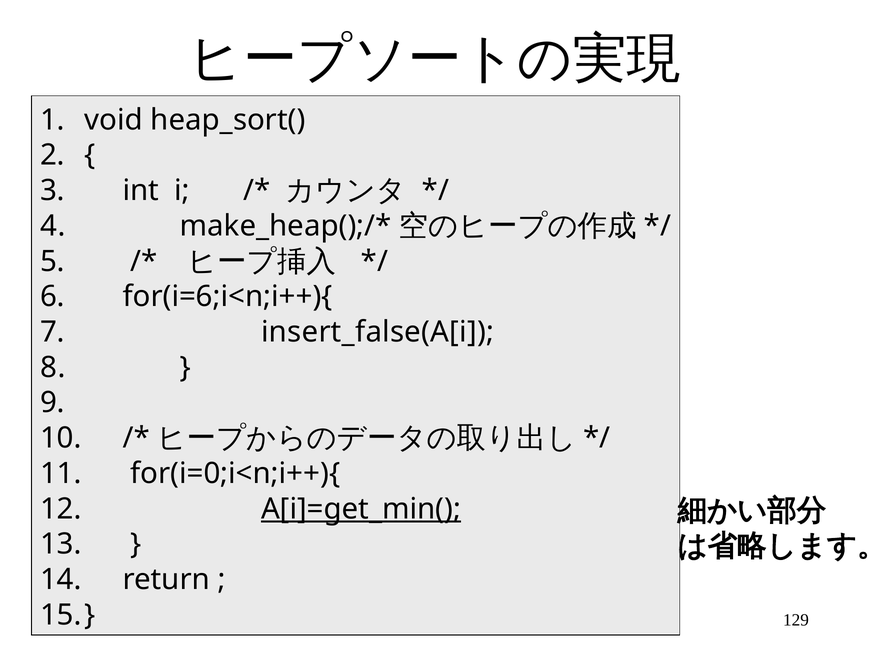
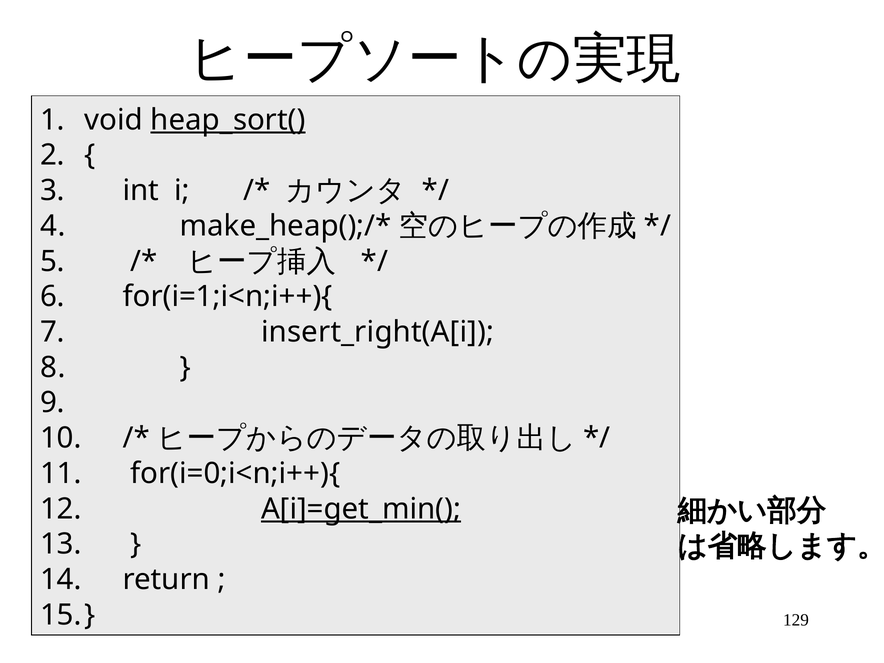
heap_sort( underline: none -> present (228, 120)
for(i=6;i<n;i++){: for(i=6;i<n;i++){ -> for(i=1;i<n;i++){ (228, 297)
insert_false(A[i: insert_false(A[i -> insert_right(A[i (378, 332)
